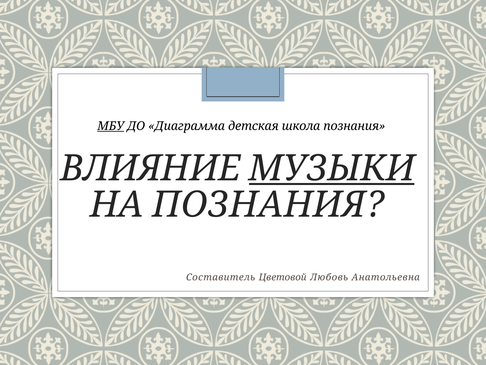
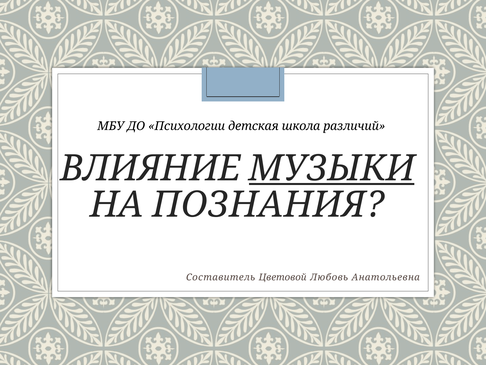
МБУ underline: present -> none (111, 126)
Диаграмма: Диаграмма -> Психологии (187, 126)
школа познания: познания -> различий (354, 126)
